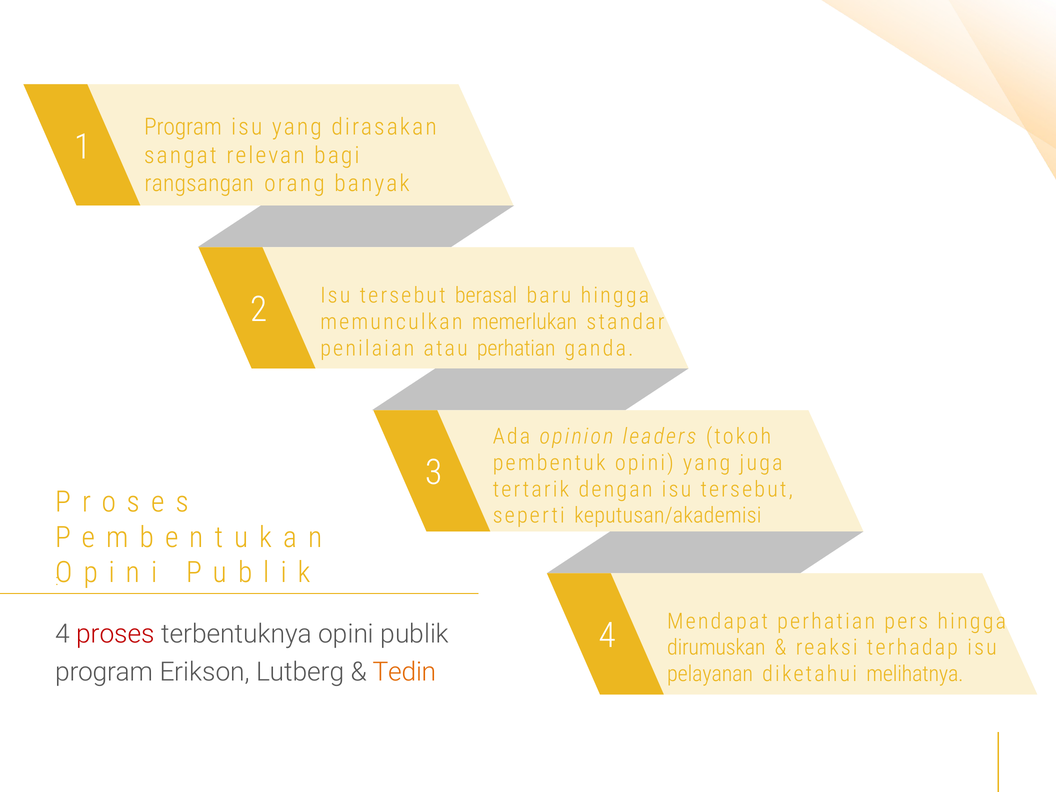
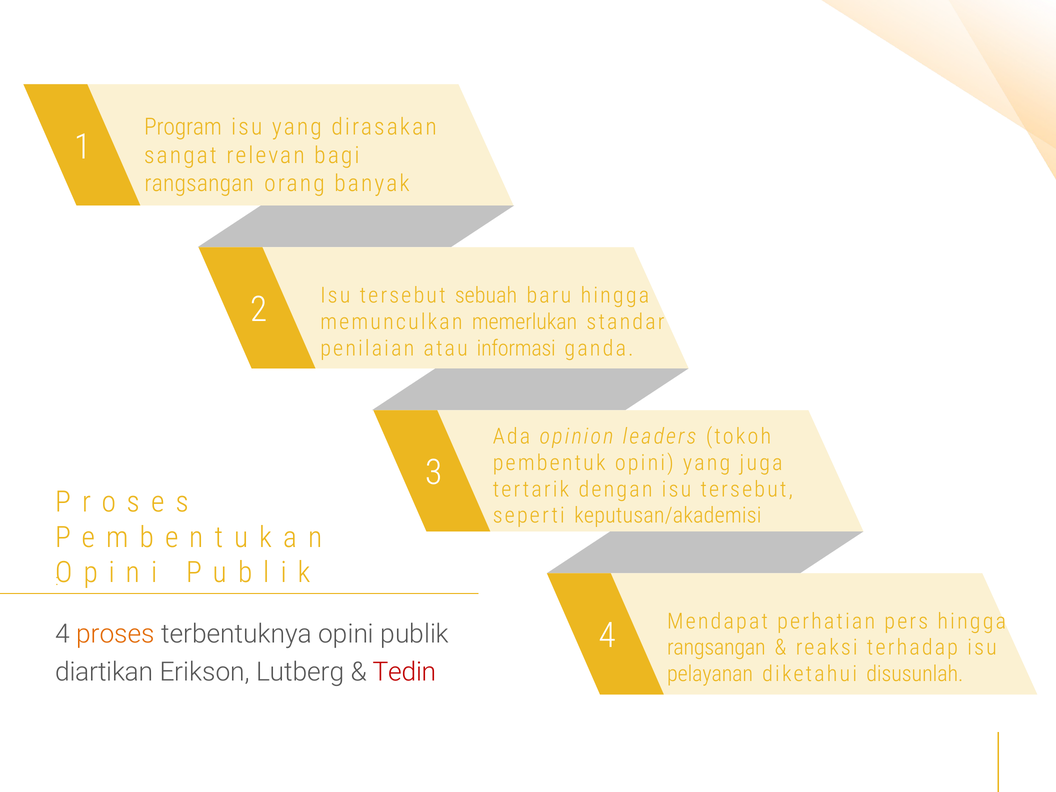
berasal: berasal -> sebuah (486, 296)
atau perhatian: perhatian -> informasi (516, 348)
proses colour: red -> orange (115, 634)
dirumuskan: dirumuskan -> rangsangan (716, 648)
program: program -> diartikan (104, 672)
Tedin colour: orange -> red (405, 672)
melihatnya: melihatnya -> disusunlah (915, 674)
